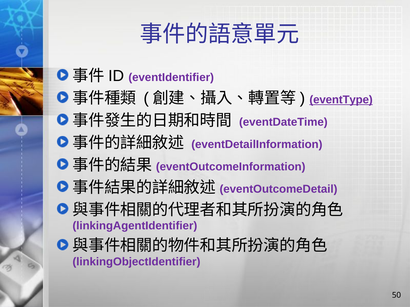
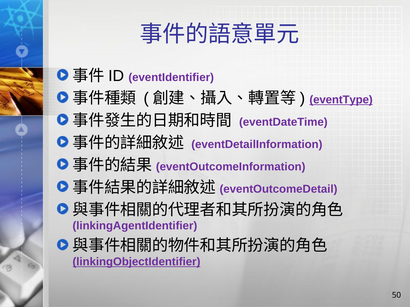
linkingObjectIdentifier underline: none -> present (136, 262)
